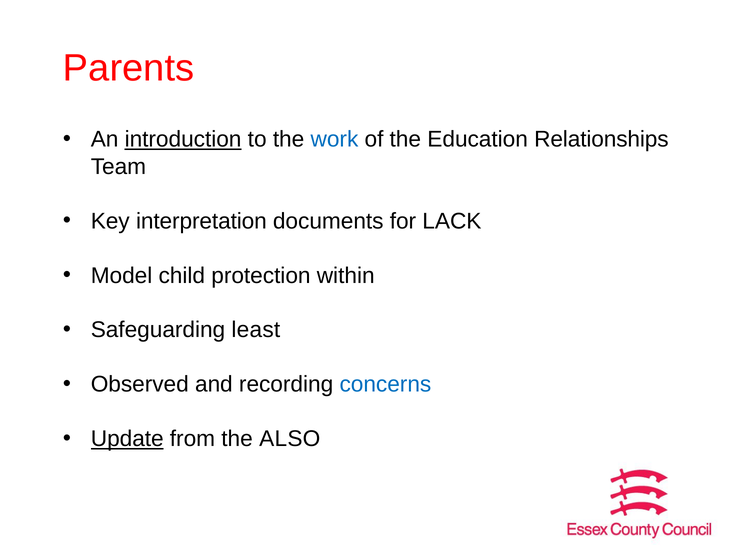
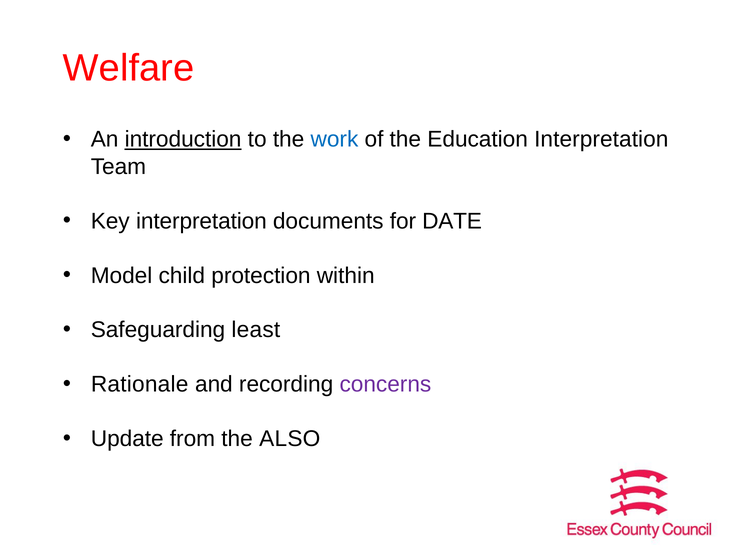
Parents: Parents -> Welfare (129, 68)
Education Relationships: Relationships -> Interpretation (601, 139)
LACK: LACK -> DATE (452, 221)
Observed: Observed -> Rationale (140, 384)
concerns colour: blue -> purple (385, 384)
Update underline: present -> none (127, 438)
